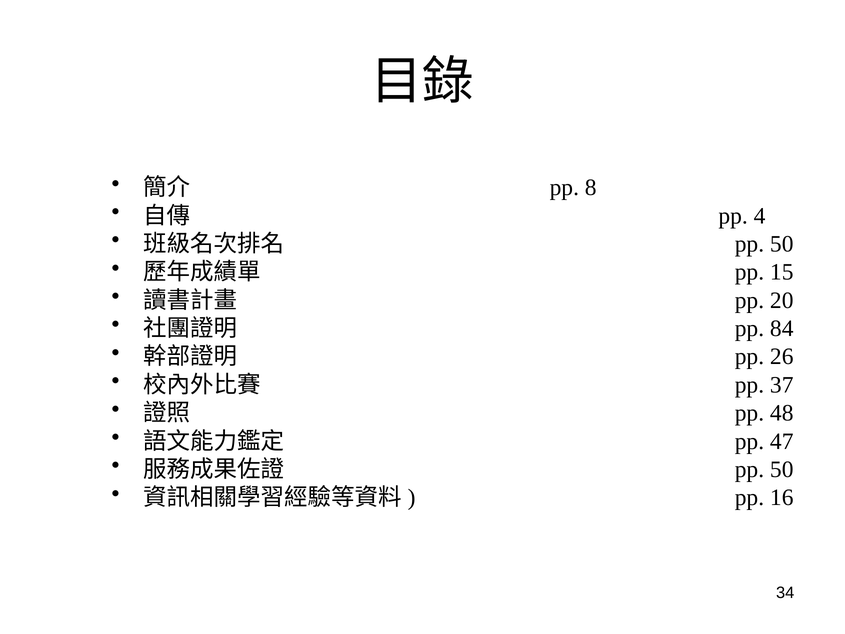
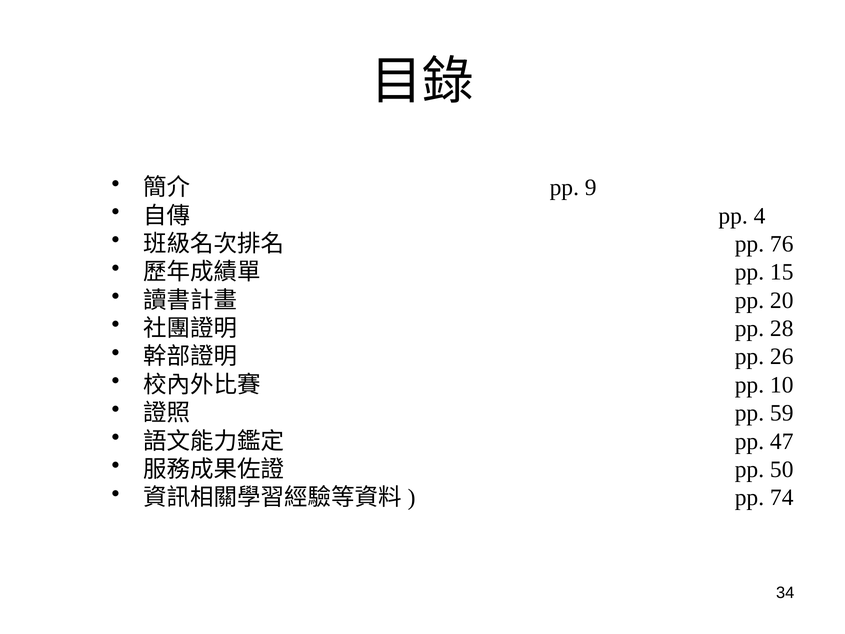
8: 8 -> 9 (591, 187)
50: 50 -> 76 (782, 244)
84: 84 -> 28 (782, 328)
37: 37 -> 10 (782, 385)
48: 48 -> 59 (782, 413)
16: 16 -> 74 (782, 497)
